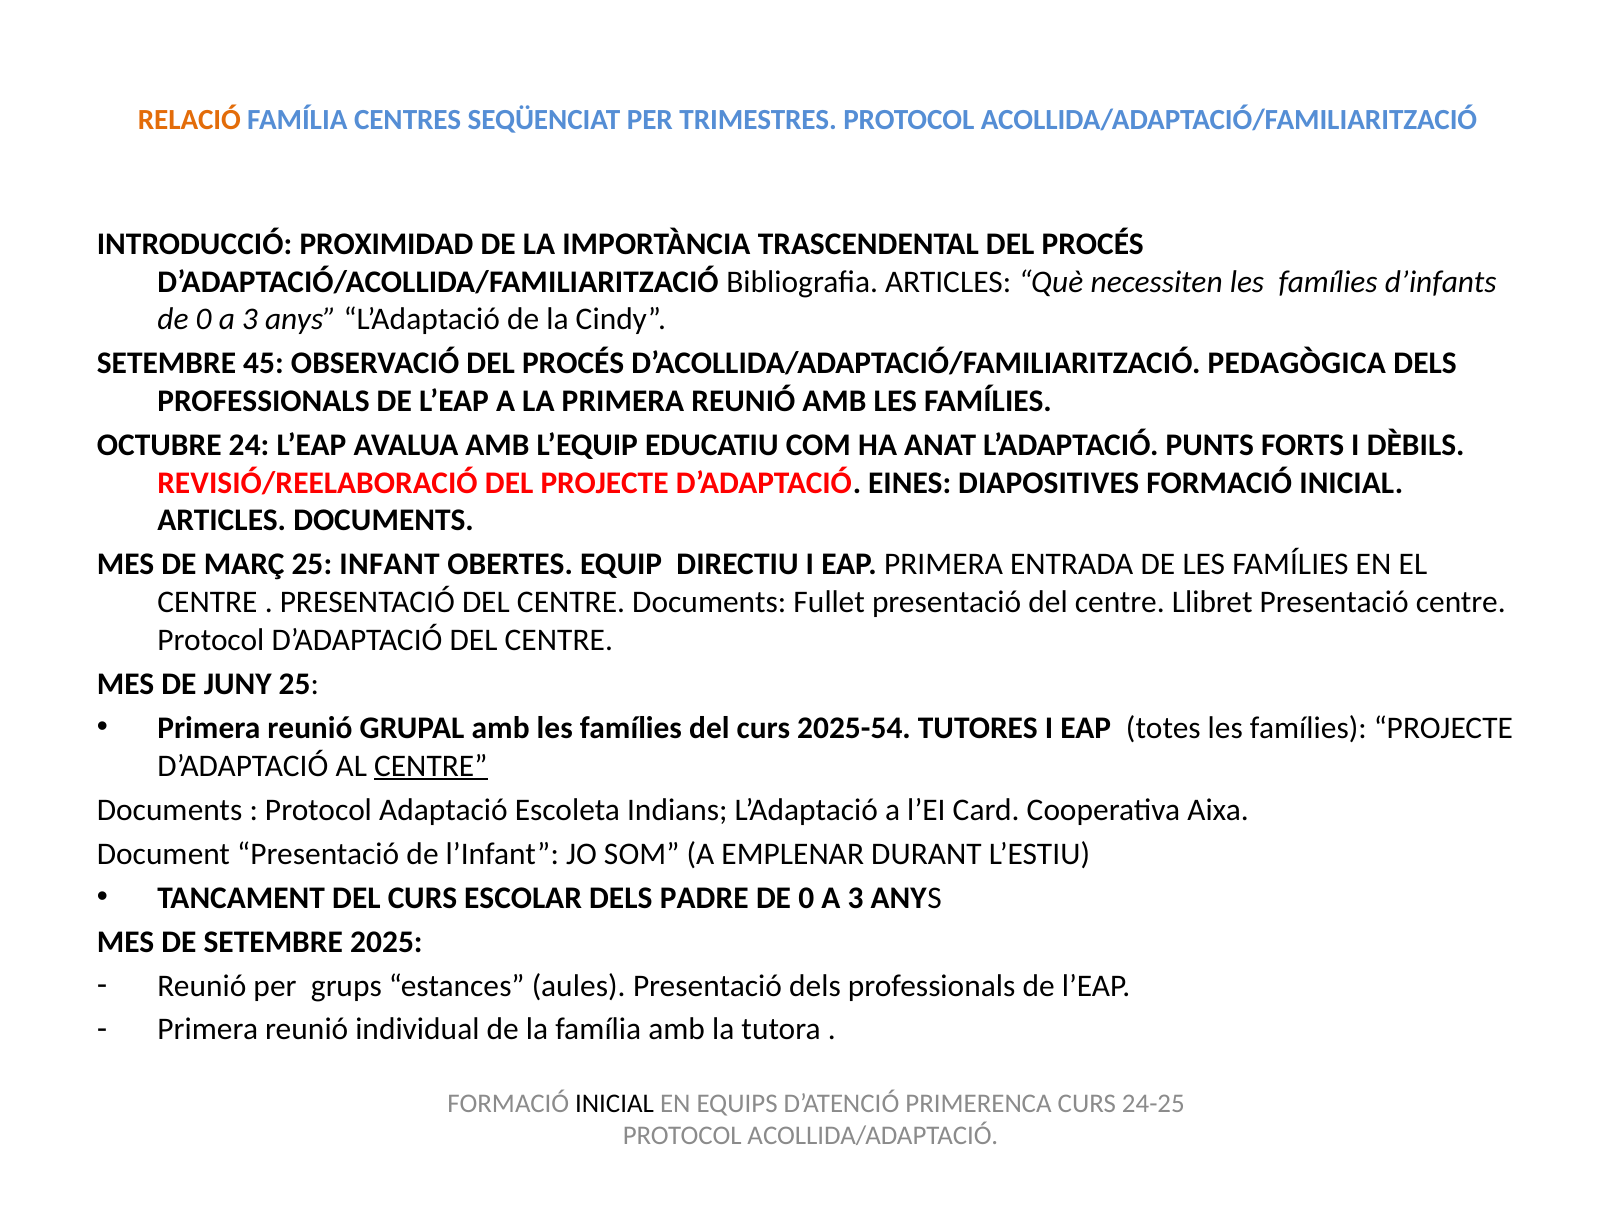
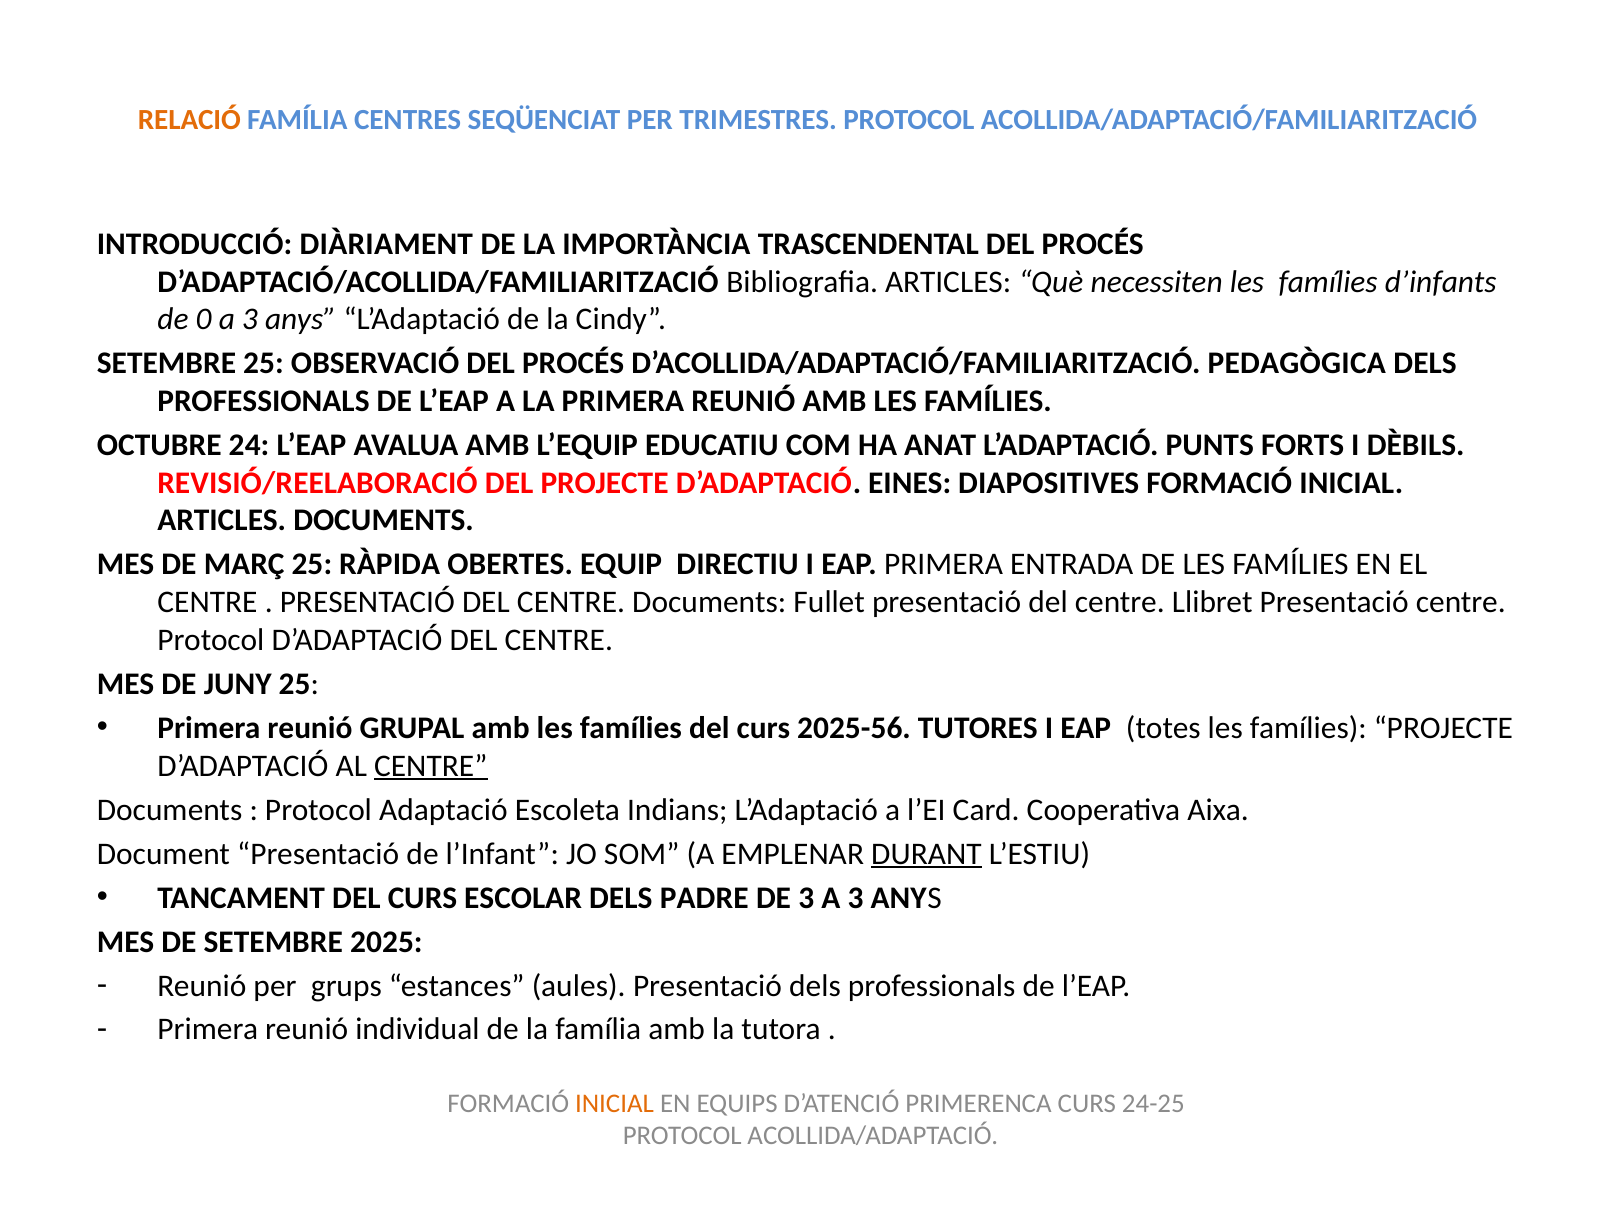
PROXIMIDAD: PROXIMIDAD -> DIÀRIAMENT (386, 244)
SETEMBRE 45: 45 -> 25 (263, 364)
INFANT: INFANT -> RÀPIDA (390, 565)
2025-54: 2025-54 -> 2025-56 (854, 728)
DURANT underline: none -> present (926, 854)
0: 0 -> 3 (806, 898)
INICIAL colour: black -> orange (615, 1103)
